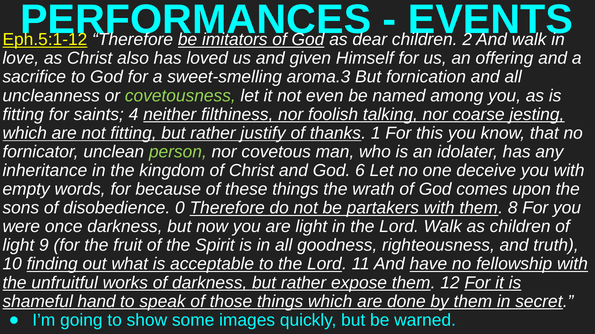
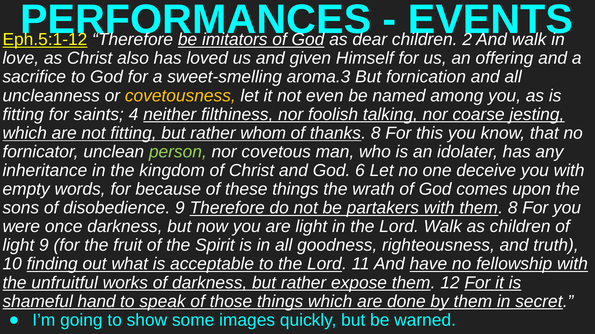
covetousness colour: light green -> yellow (180, 96)
justify: justify -> whom (263, 133)
thanks 1: 1 -> 8 (376, 133)
disobedience 0: 0 -> 9 (180, 208)
